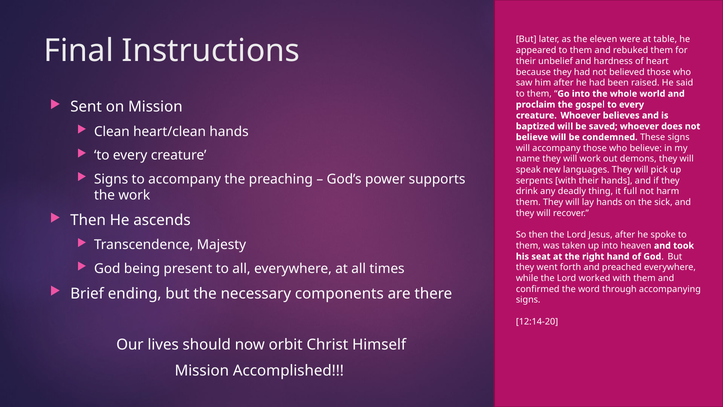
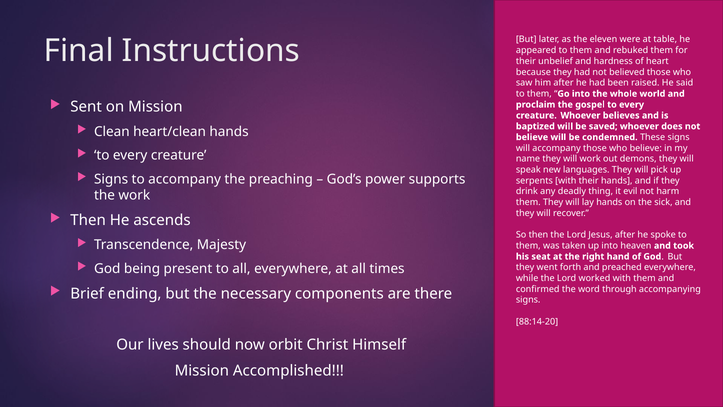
full: full -> evil (630, 191)
12:14-20: 12:14-20 -> 88:14-20 (537, 321)
